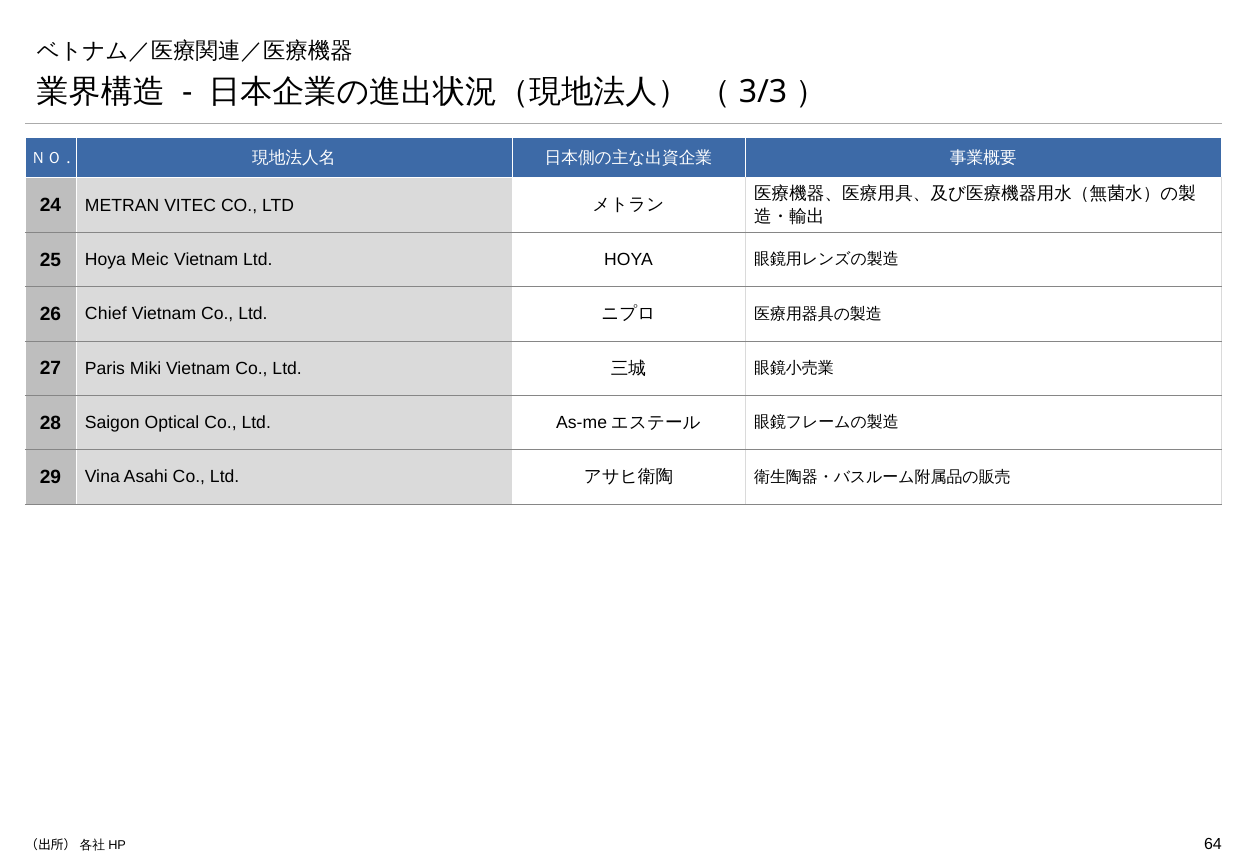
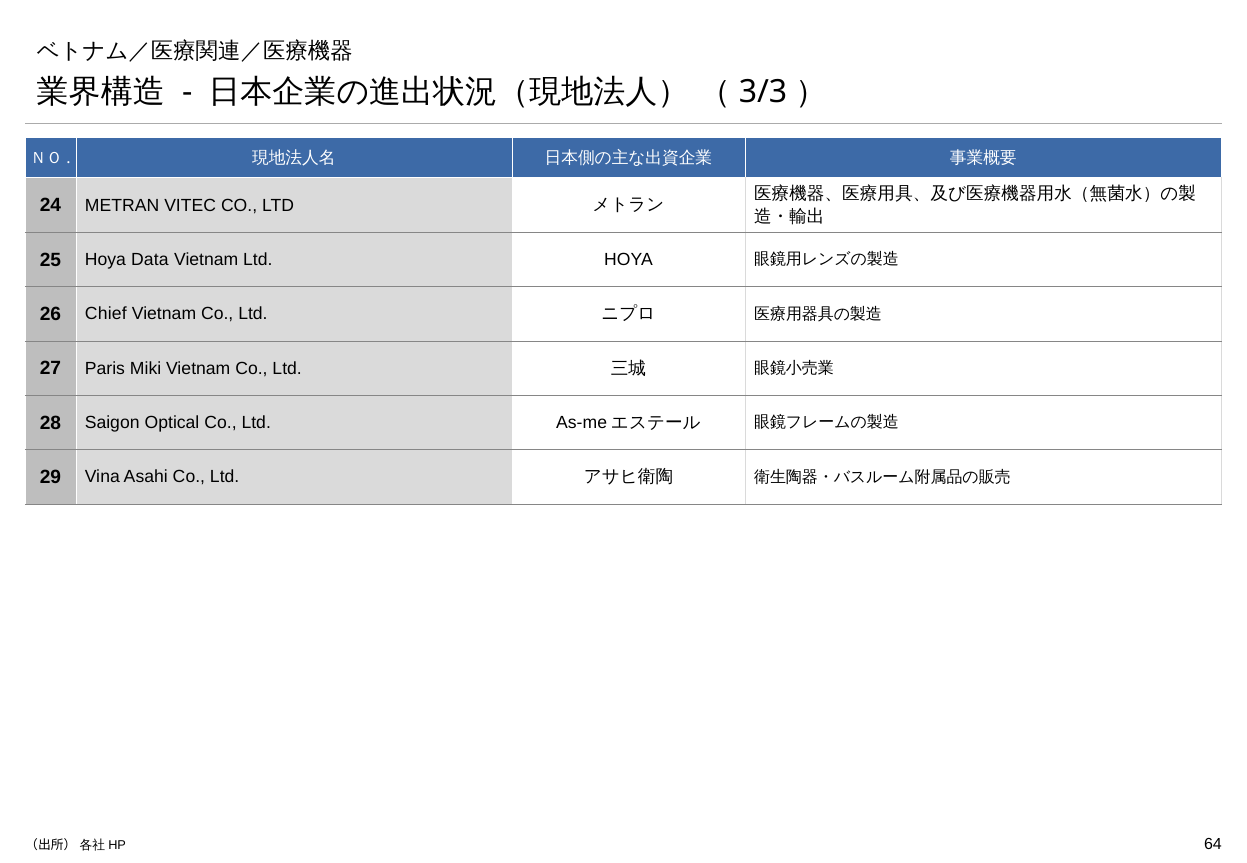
Meic: Meic -> Data (150, 260)
